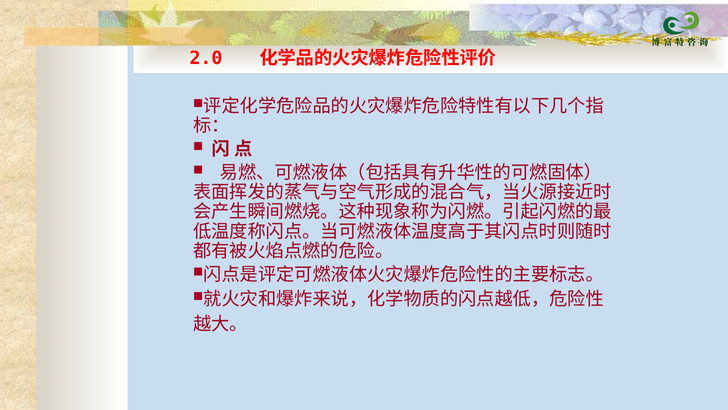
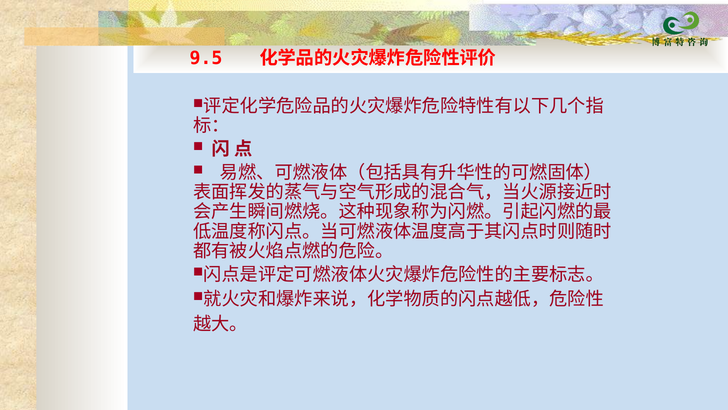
2.0: 2.0 -> 9.5 (206, 58)
